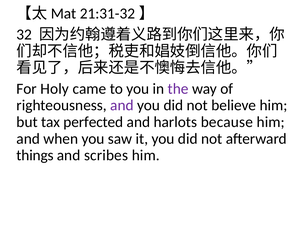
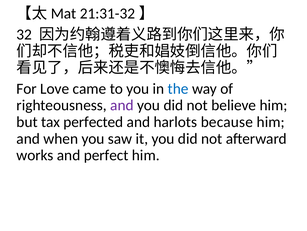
Holy: Holy -> Love (55, 88)
the colour: purple -> blue (178, 88)
things: things -> works (35, 155)
scribes: scribes -> perfect (106, 155)
